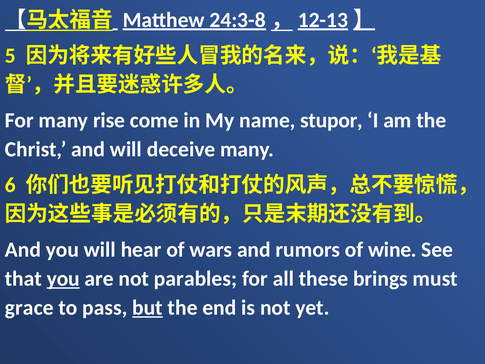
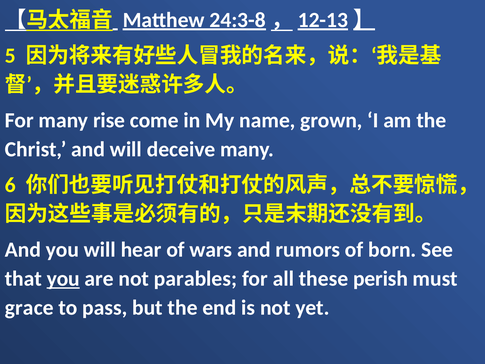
stupor: stupor -> grown (331, 120)
wine: wine -> born (392, 250)
brings: brings -> perish (380, 279)
but underline: present -> none (147, 308)
